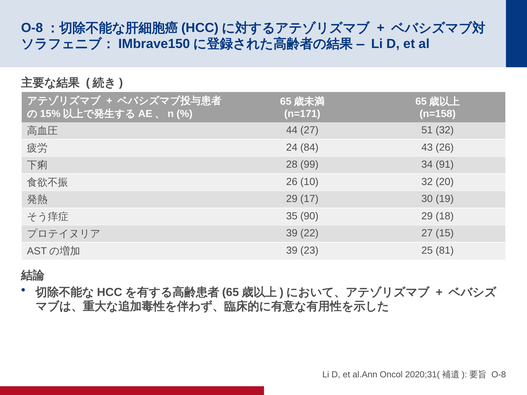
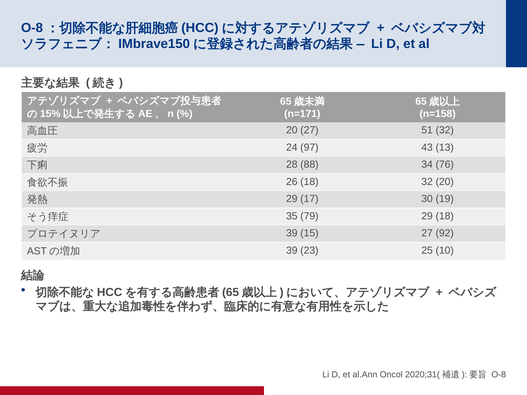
44: 44 -> 20 (292, 130)
84: 84 -> 97 (309, 147)
43 26: 26 -> 13 (445, 147)
99: 99 -> 88 (309, 165)
91: 91 -> 76 (445, 165)
26 10: 10 -> 18 (309, 182)
90: 90 -> 79 (309, 216)
22: 22 -> 15 (309, 233)
15: 15 -> 92 (445, 233)
81: 81 -> 10 (445, 251)
